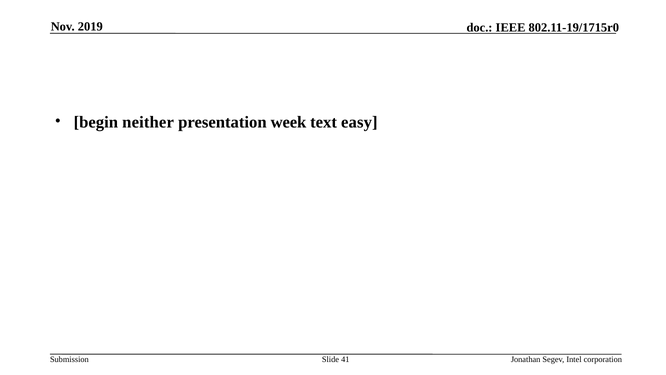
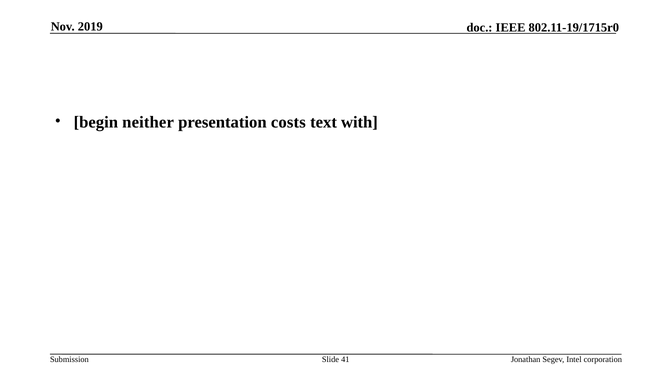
week: week -> costs (288, 122)
easy: easy -> with (359, 122)
